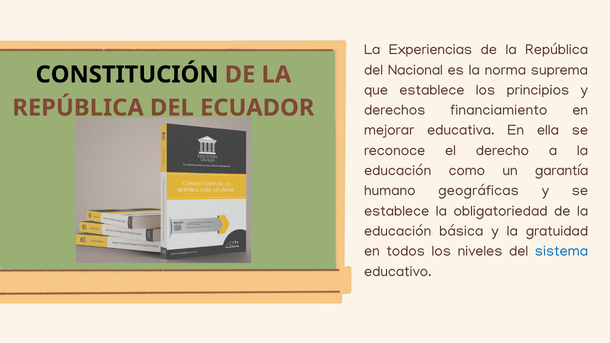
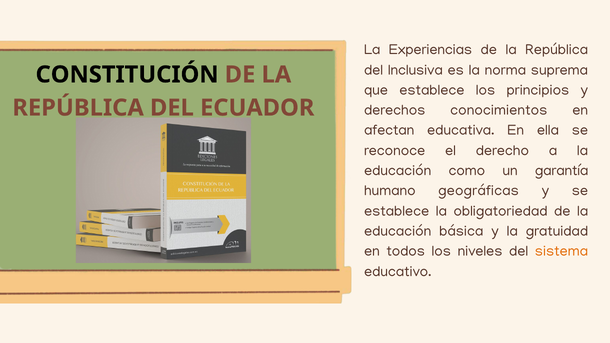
Nacional: Nacional -> Inclusiva (415, 70)
financiamiento: financiamiento -> conocimientos (499, 110)
mejorar: mejorar -> afectan (389, 130)
sistema colour: blue -> orange (561, 251)
